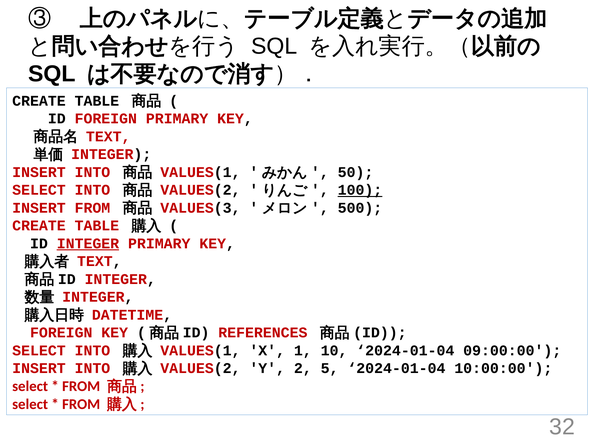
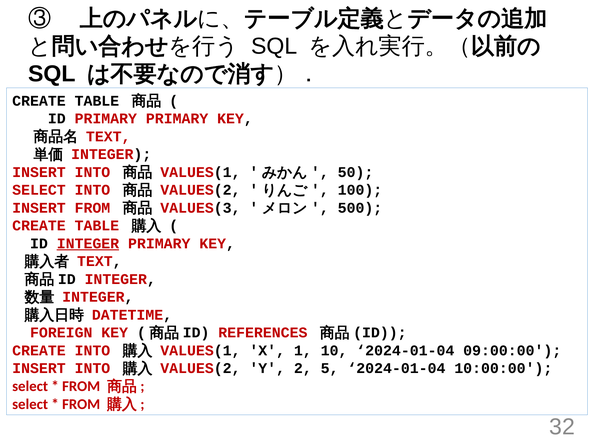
ID FOREIGN: FOREIGN -> PRIMARY (106, 119)
100 underline: present -> none (360, 190)
SELECT: SELECT -> CREATE (39, 350)
